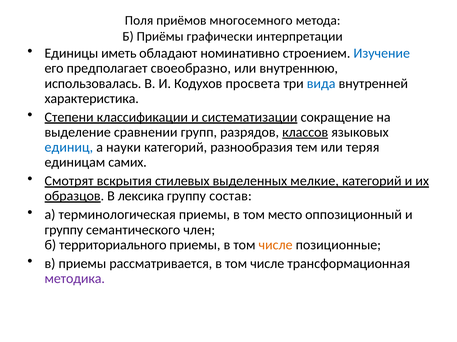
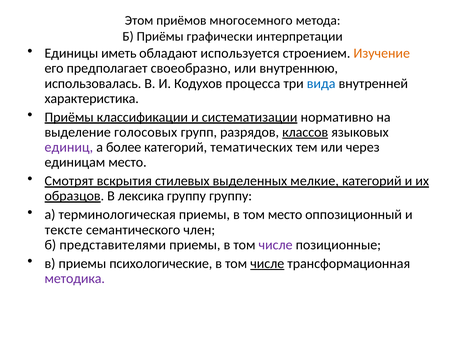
Поля: Поля -> Этом (139, 21)
номинативно: номинативно -> используется (240, 53)
Изучение colour: blue -> orange (382, 53)
просвета: просвета -> процесса (253, 84)
Степени: Степени -> Приёмы (69, 117)
сокращение: сокращение -> нормативно (337, 117)
сравнении: сравнении -> голосовых (146, 132)
единиц colour: blue -> purple (69, 148)
науки: науки -> более (124, 148)
разнообразия: разнообразия -> тематических (251, 148)
теряя: теряя -> через (363, 148)
единицам самих: самих -> место (127, 163)
группу состав: состав -> группу (231, 196)
группу: группу -> тексте (64, 230)
территориального: территориального -> представителями (113, 245)
числе colour: orange -> purple (276, 245)
рассматривается: рассматривается -> психологические (161, 264)
числе underline: none -> present (267, 264)
